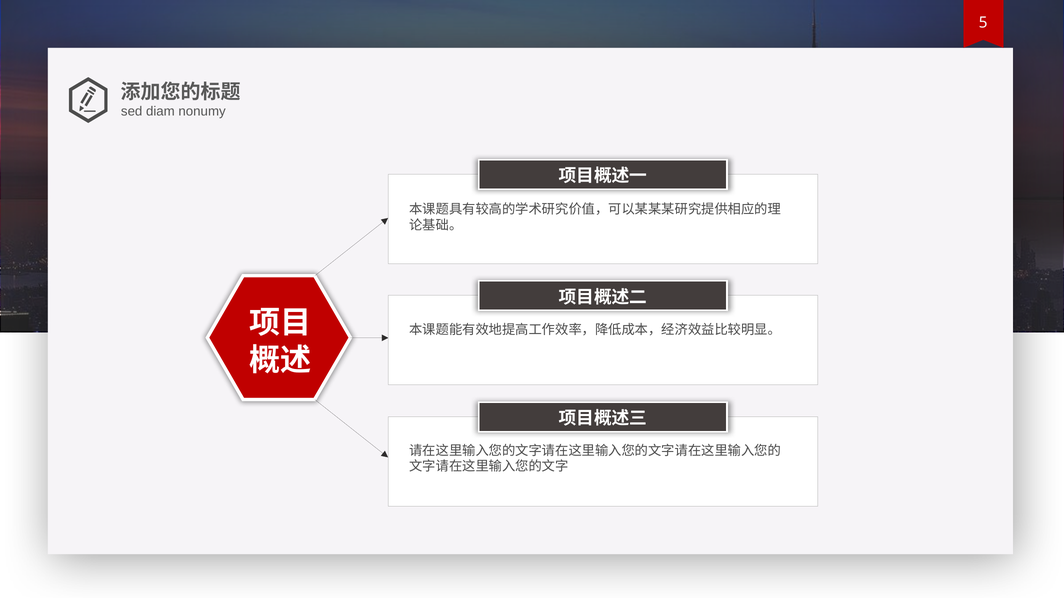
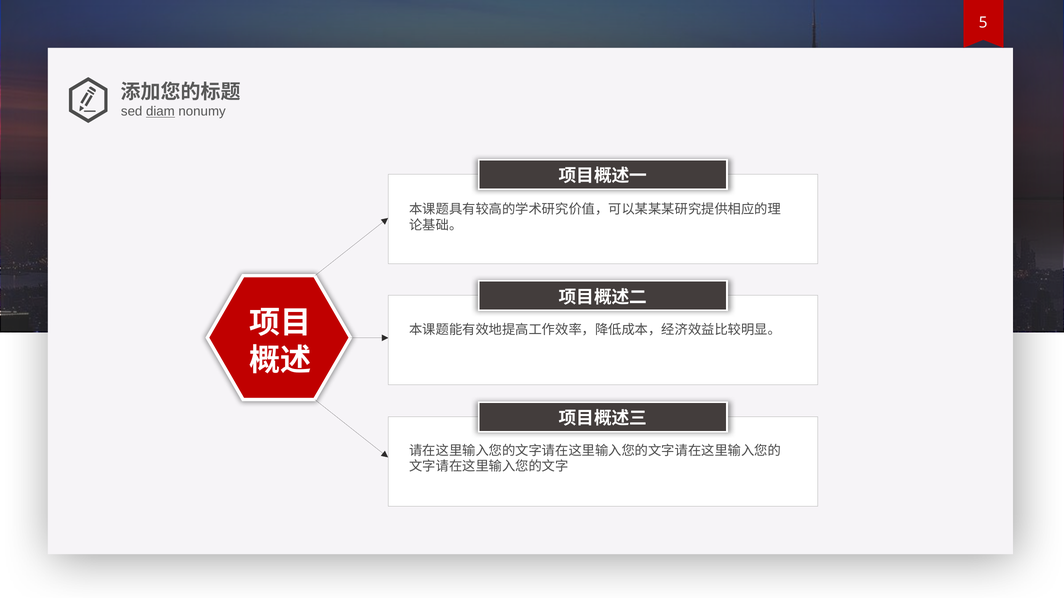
diam underline: none -> present (160, 112)
